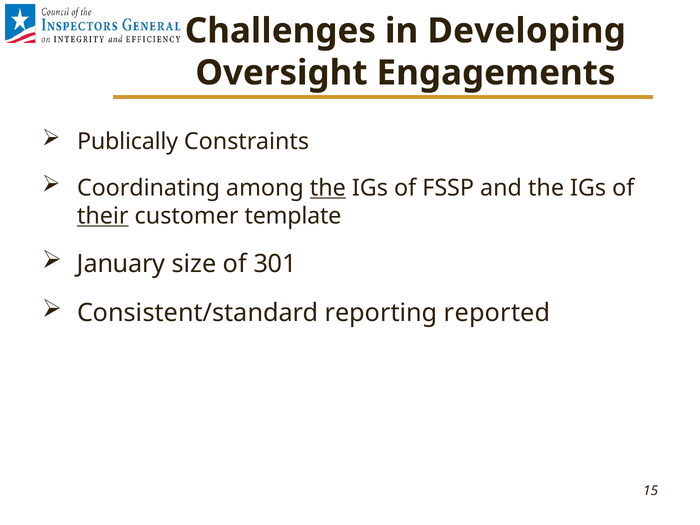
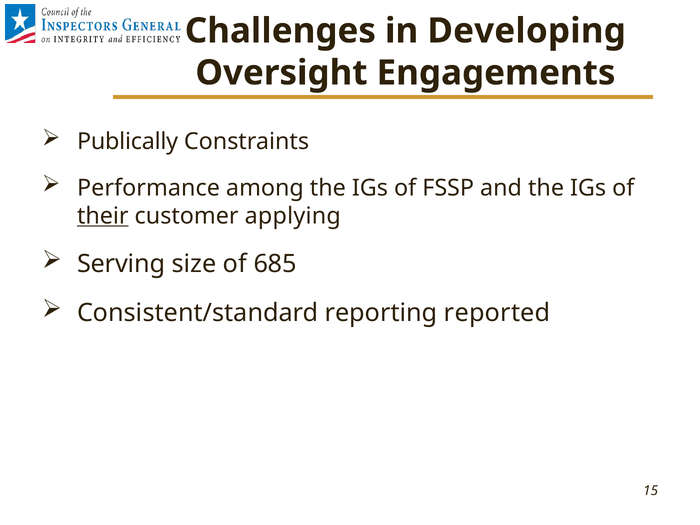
Coordinating: Coordinating -> Performance (148, 188)
the underline: present -> none (328, 188)
template: template -> applying (293, 216)
January: January -> Serving (121, 264)
301: 301 -> 685 (275, 264)
